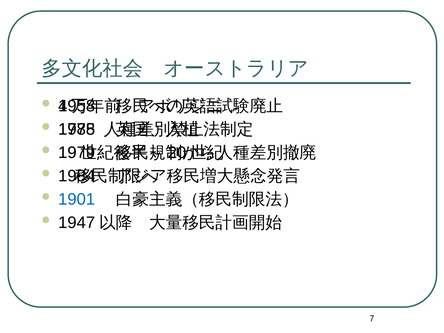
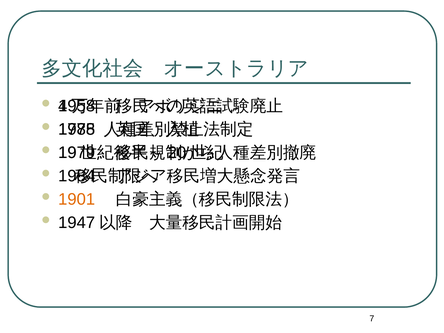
1901 colour: blue -> orange (77, 199)
